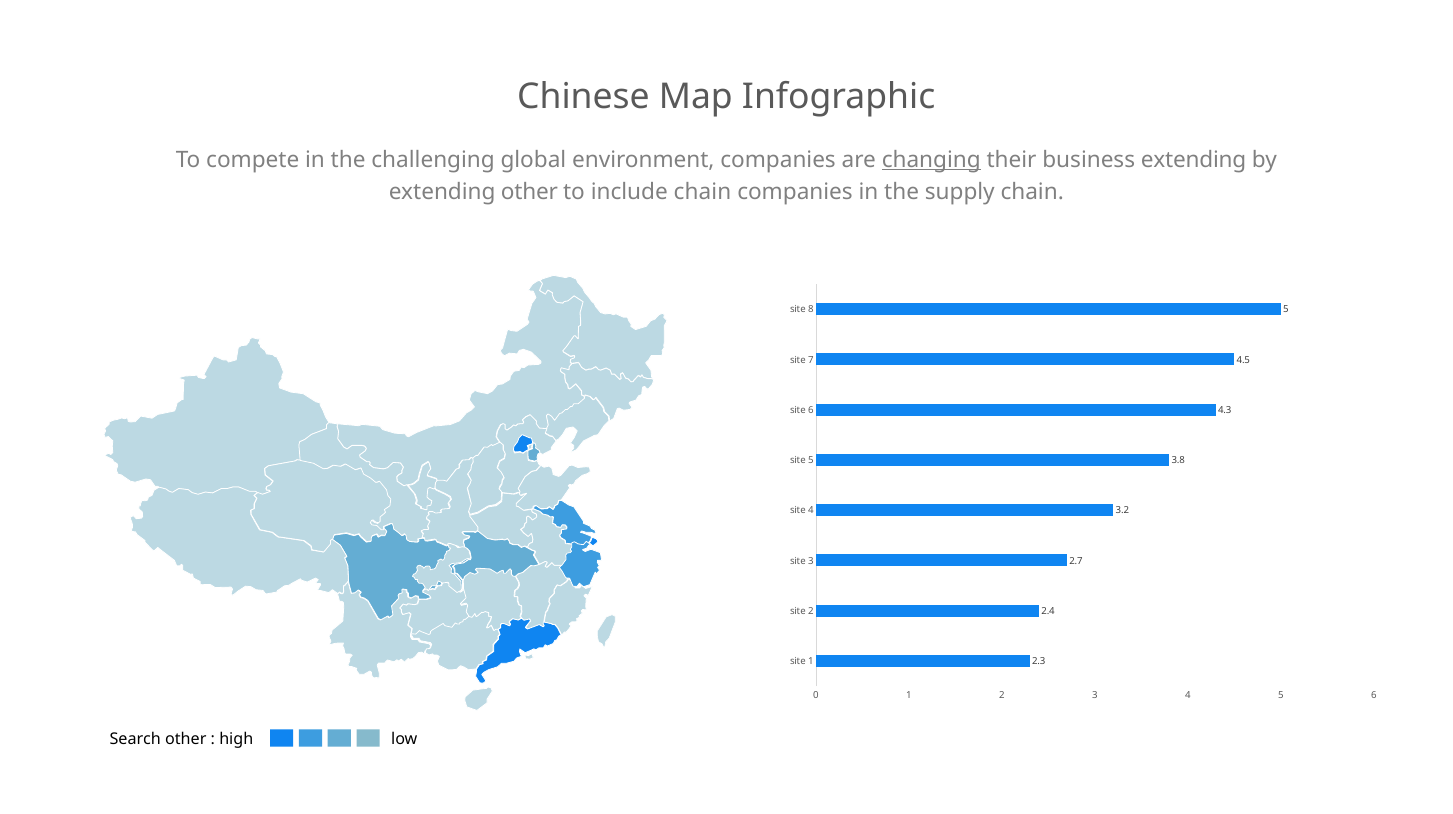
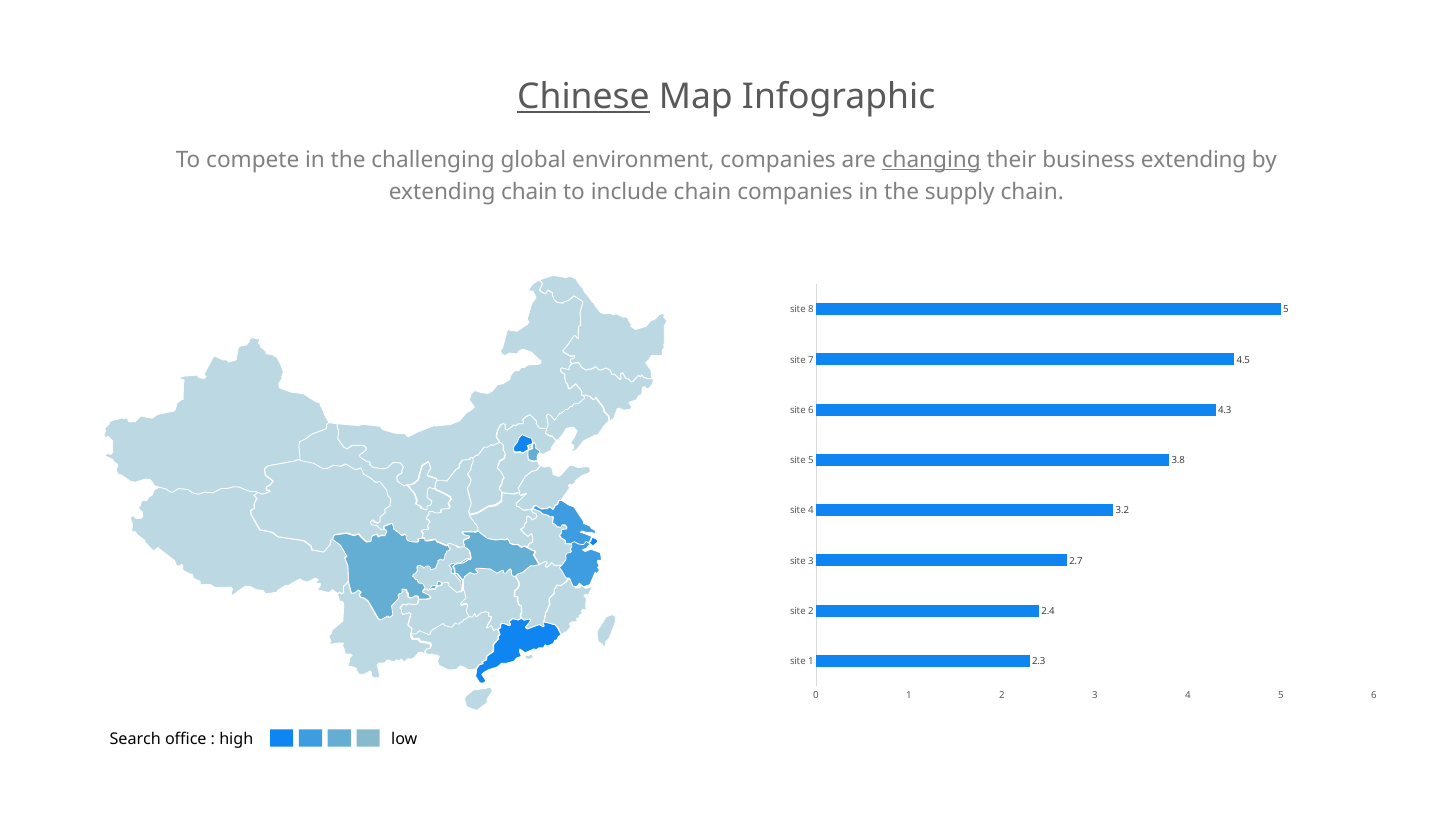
Chinese underline: none -> present (583, 97)
extending other: other -> chain (529, 192)
Search other: other -> office (186, 739)
